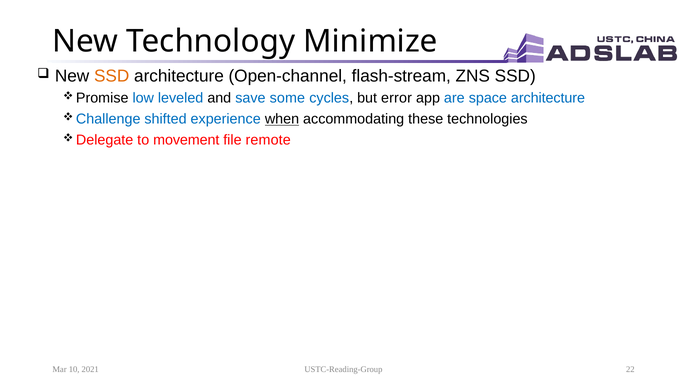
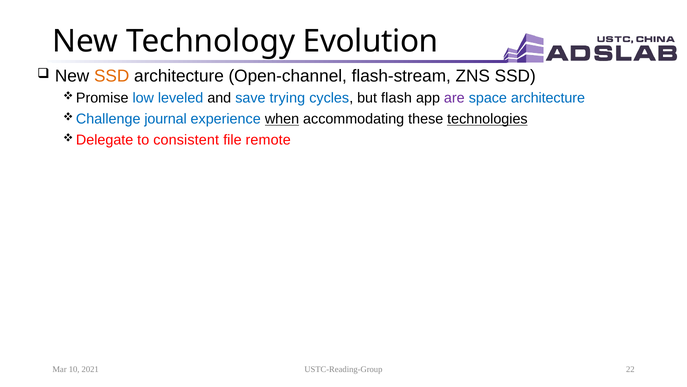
Minimize: Minimize -> Evolution (371, 41)
some: some -> trying (287, 98)
error: error -> flash (396, 98)
are colour: blue -> purple (454, 98)
shifted: shifted -> journal (166, 119)
technologies underline: none -> present (487, 119)
movement: movement -> consistent (186, 140)
